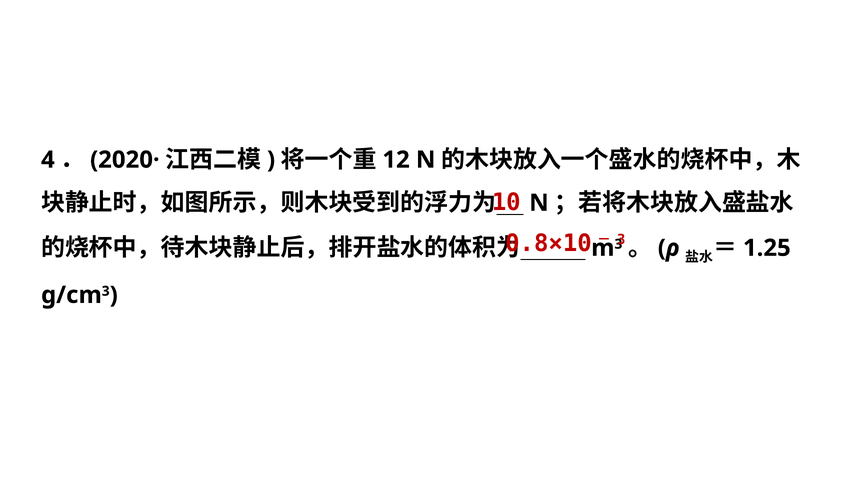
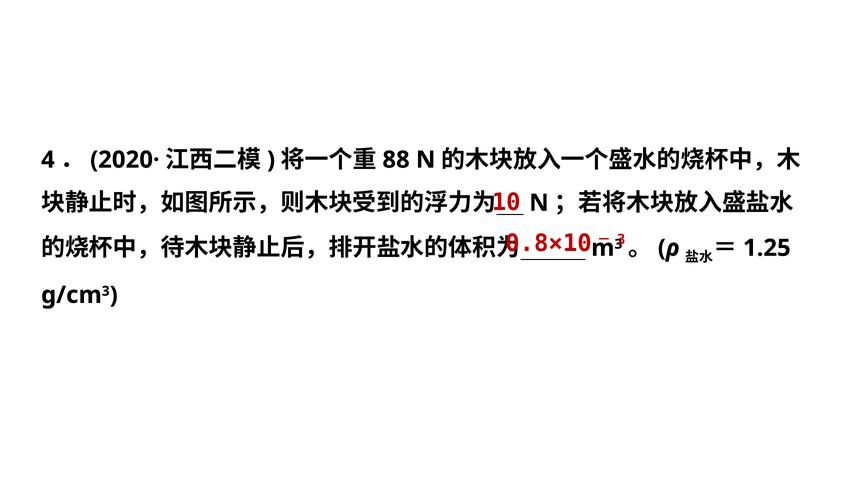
12: 12 -> 88 (396, 160)
